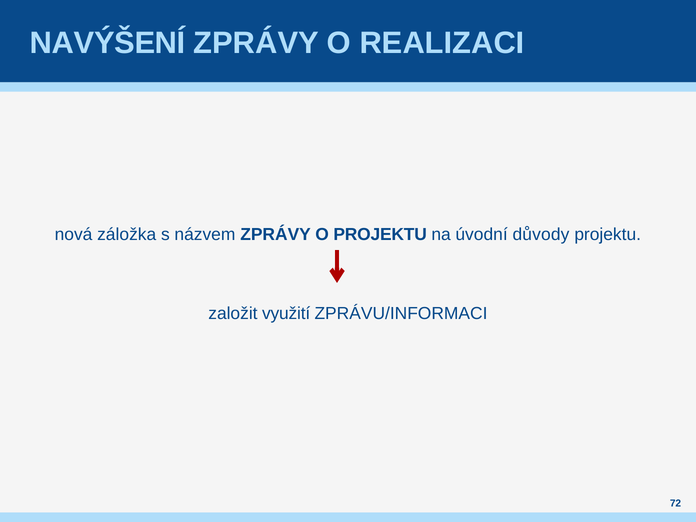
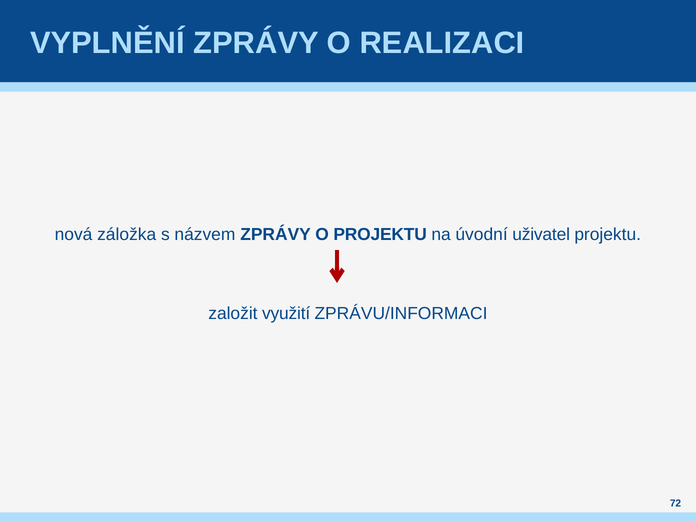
NAVÝŠENÍ: NAVÝŠENÍ -> VYPLNĚNÍ (107, 43)
důvody: důvody -> uživatel (541, 235)
